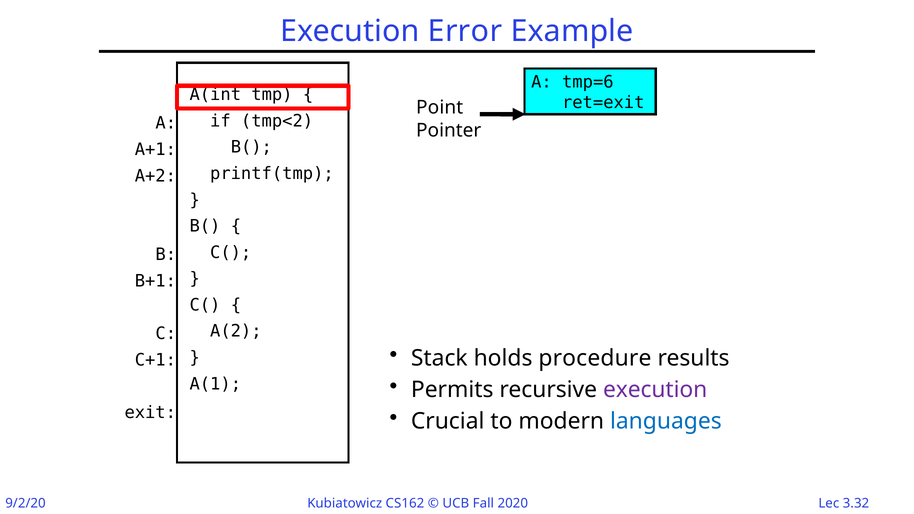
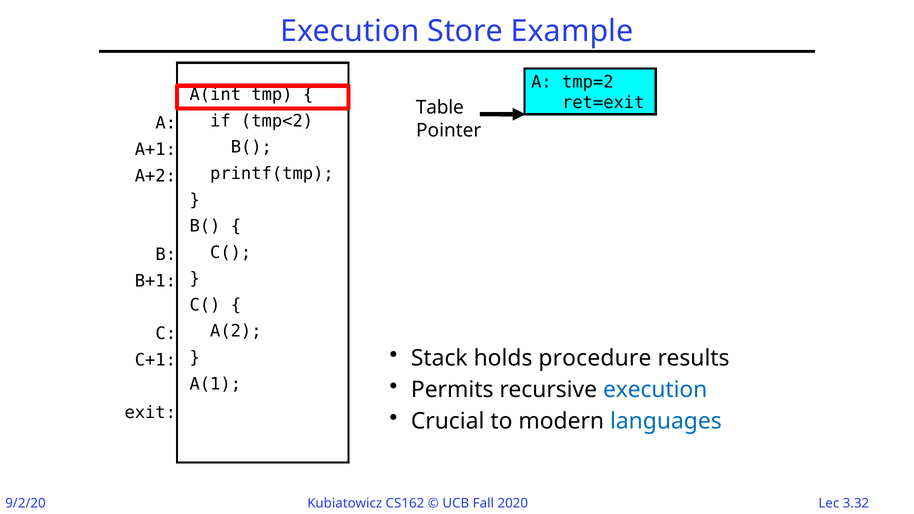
Error: Error -> Store (465, 31)
tmp=6: tmp=6 -> tmp=2 (588, 82)
Point: Point -> Table (440, 108)
execution colour: purple -> blue (655, 390)
